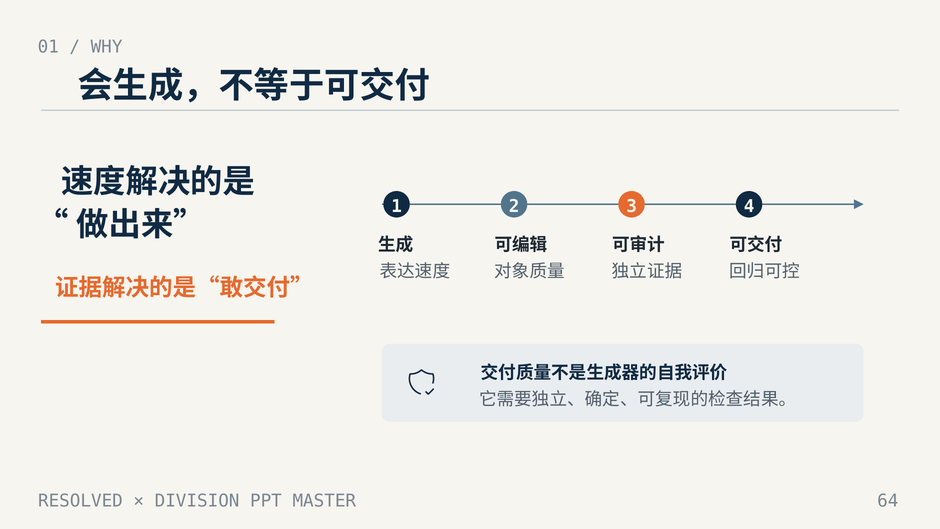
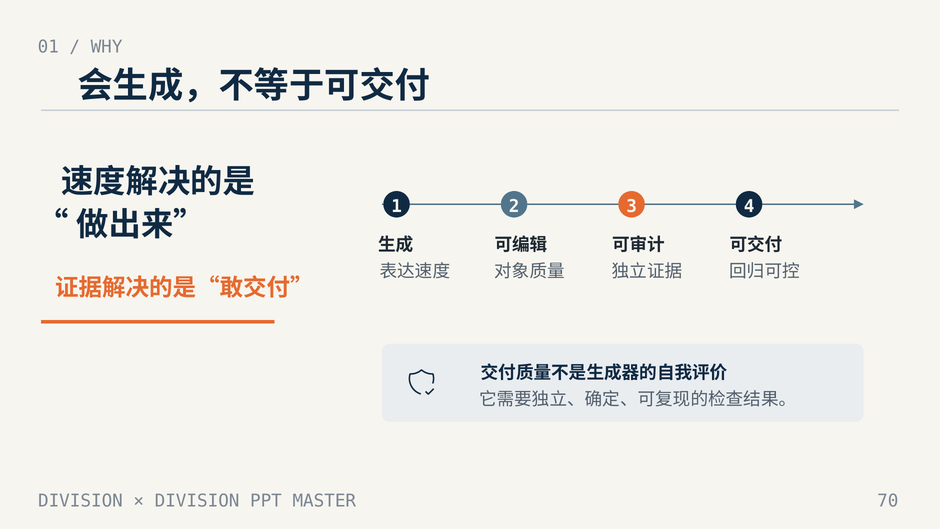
RESOLVED: RESOLVED -> DIVISION (80, 501)
64: 64 -> 70 (888, 501)
